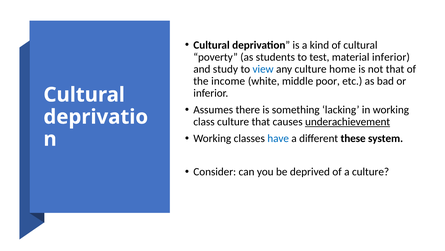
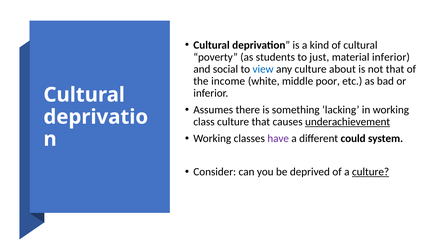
test: test -> just (319, 57)
study: study -> social (226, 69)
home: home -> about (342, 69)
have colour: blue -> purple (278, 138)
these: these -> could (353, 138)
culture underline: none -> present (371, 172)
